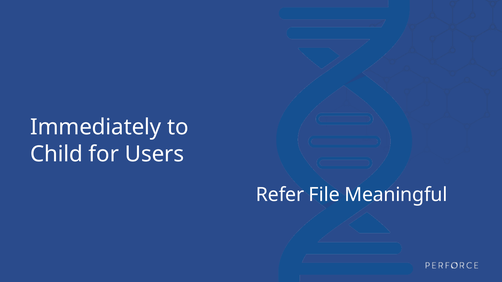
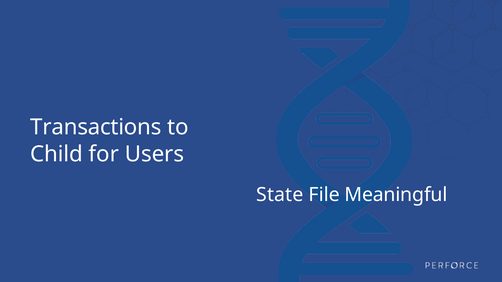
Immediately: Immediately -> Transactions (96, 127)
Refer: Refer -> State (280, 195)
